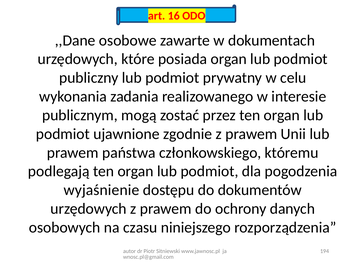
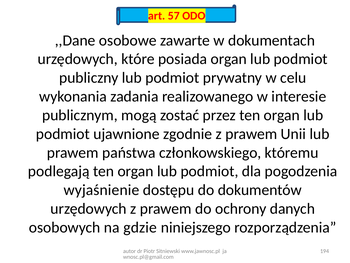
16: 16 -> 57 (174, 16)
czasu: czasu -> gdzie (140, 227)
